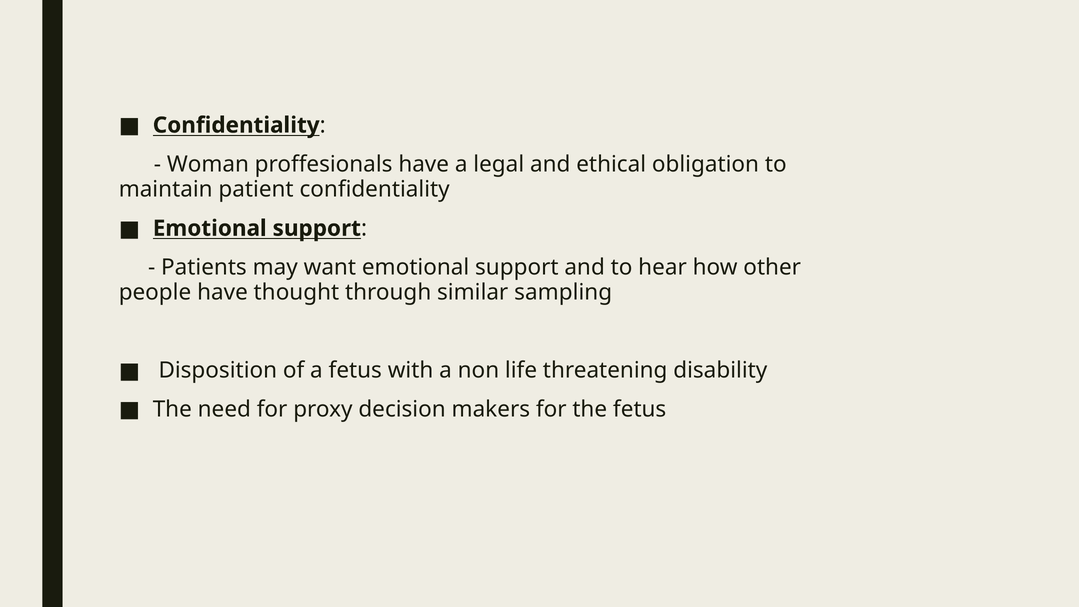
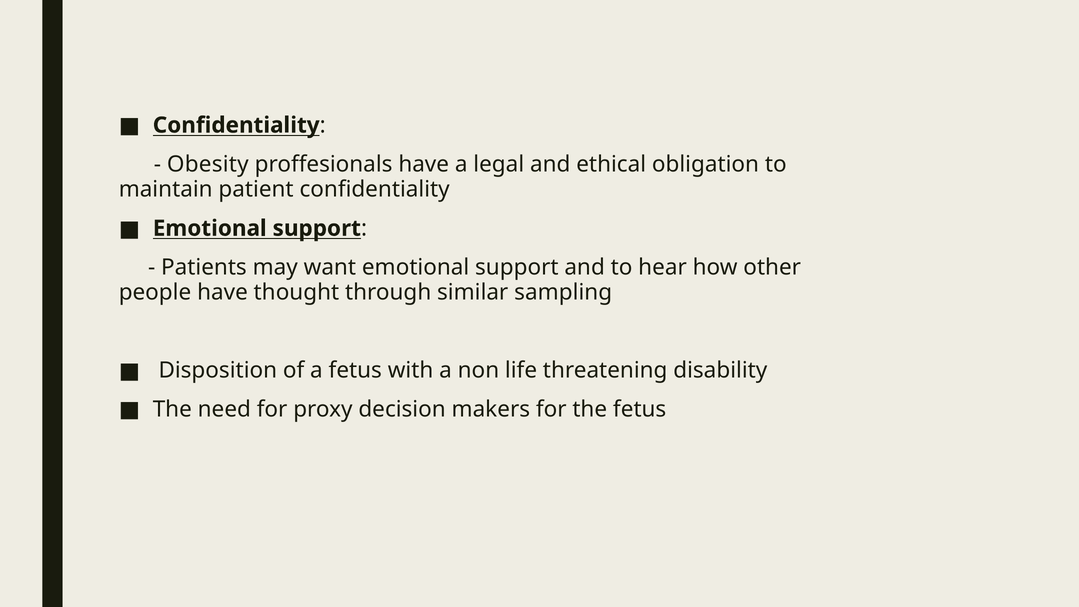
Woman: Woman -> Obesity (208, 164)
